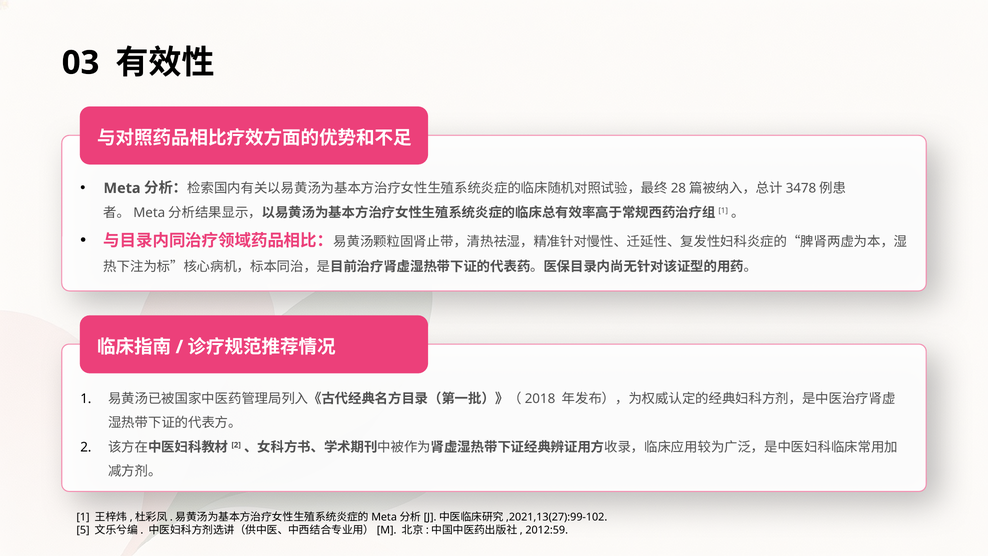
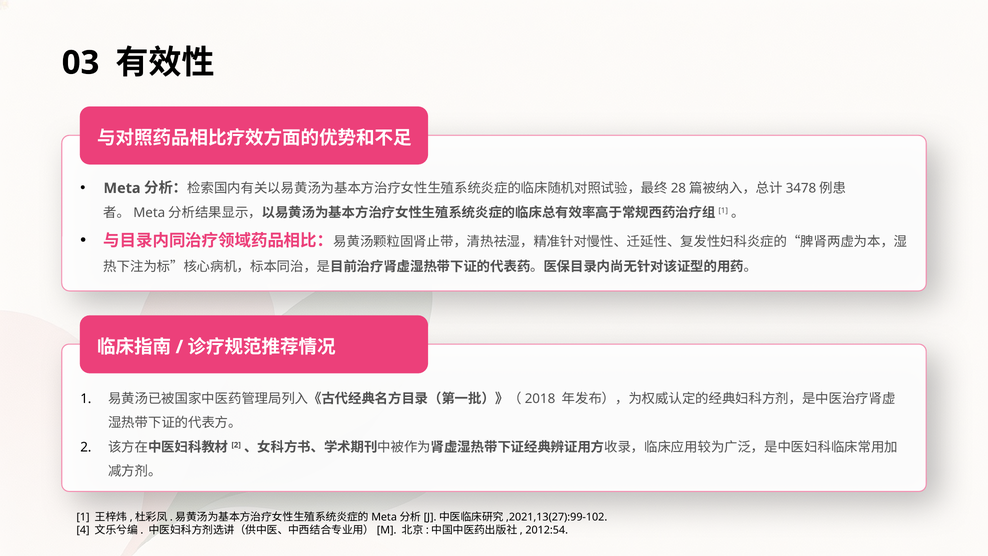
5: 5 -> 4 (83, 530)
2012:59: 2012:59 -> 2012:54 (547, 530)
